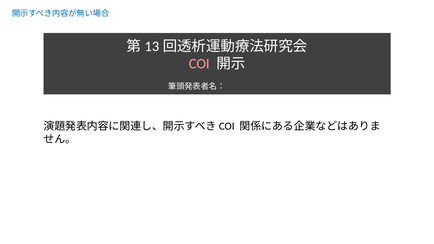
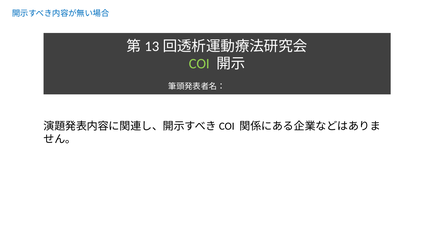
COI colour: pink -> light green (199, 64)
